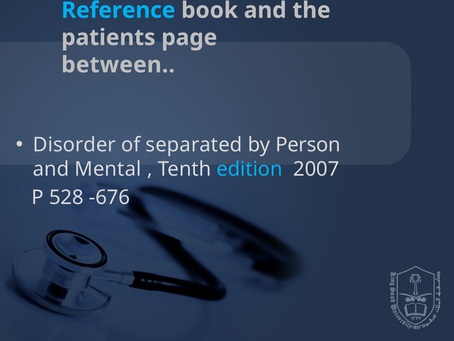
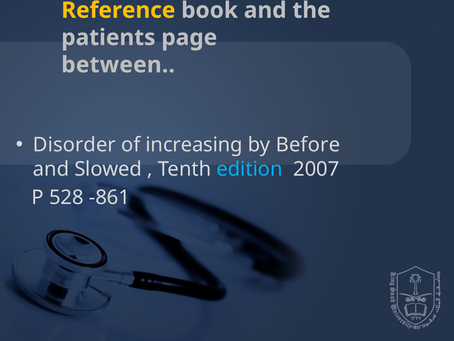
Reference colour: light blue -> yellow (118, 10)
separated: separated -> increasing (194, 145)
Person: Person -> Before (308, 145)
Mental: Mental -> Slowed (108, 169)
-676: -676 -> -861 (110, 197)
